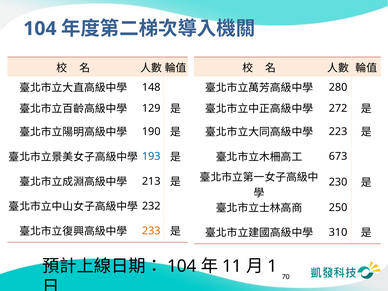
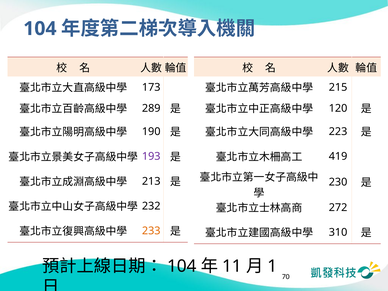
148: 148 -> 173 (151, 87)
280: 280 -> 215 (338, 87)
129: 129 -> 289 (151, 108)
272: 272 -> 120 (338, 108)
193 colour: blue -> purple (151, 156)
673: 673 -> 419 (338, 156)
250: 250 -> 272 (338, 207)
